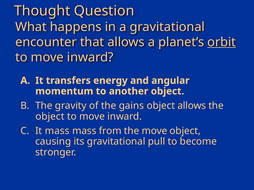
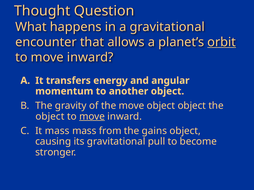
the gains: gains -> move (132, 106)
object allows: allows -> object (192, 106)
move underline: none -> present (92, 117)
the move: move -> gains (154, 131)
